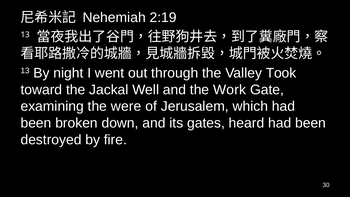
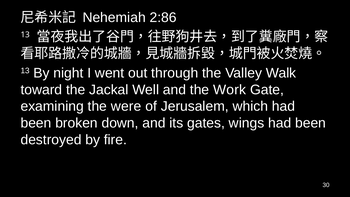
2:19: 2:19 -> 2:86 (163, 17)
Took: Took -> Walk (281, 73)
heard: heard -> wings (246, 123)
